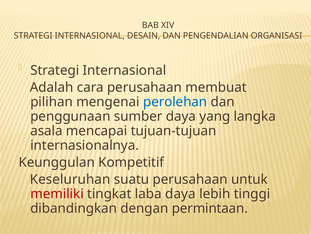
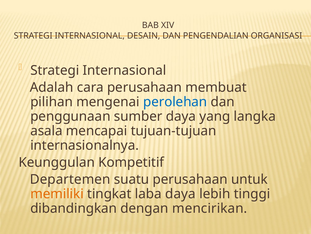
Keseluruhan: Keseluruhan -> Departemen (70, 179)
memiliki colour: red -> orange (57, 193)
permintaan: permintaan -> mencirikan (210, 208)
